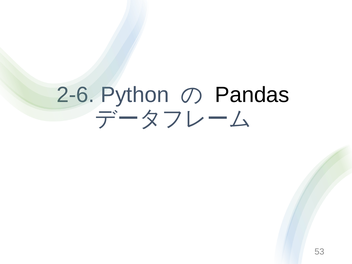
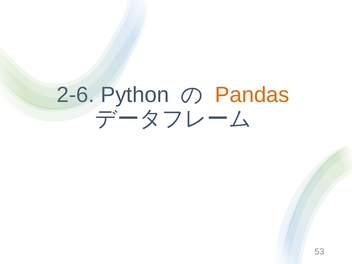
Pandas colour: black -> orange (252, 95)
